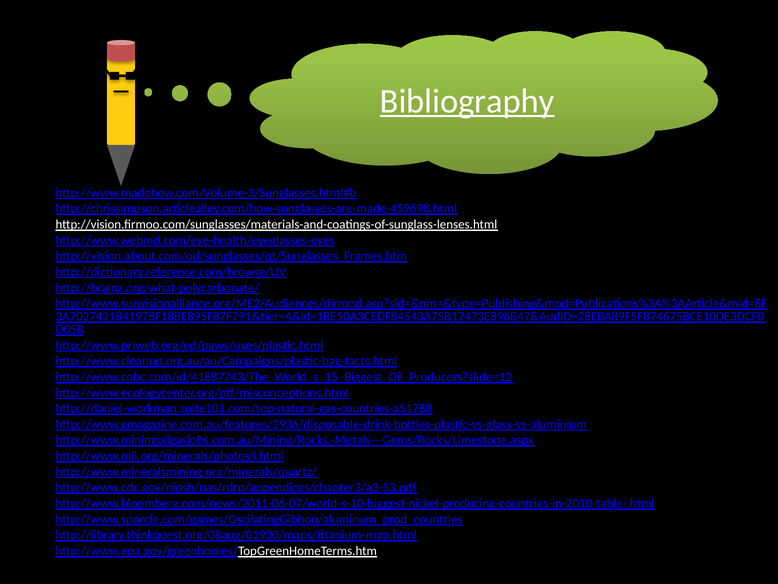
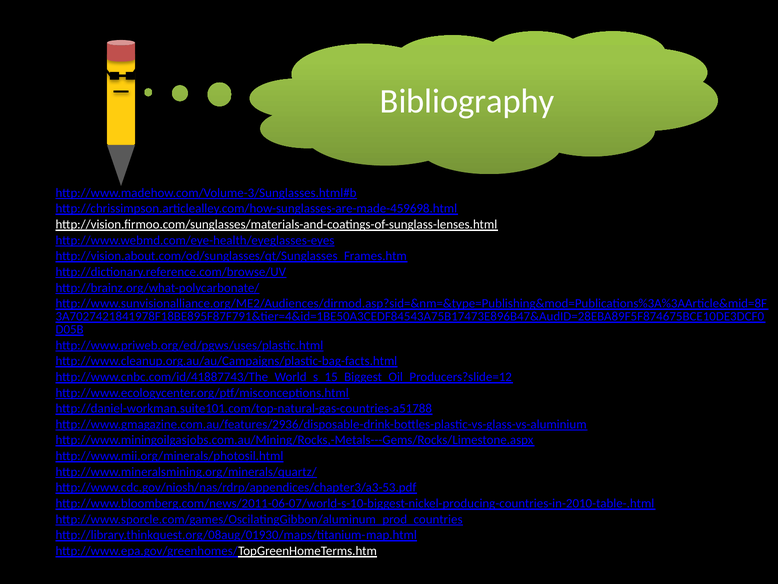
Bibliography underline: present -> none (467, 101)
